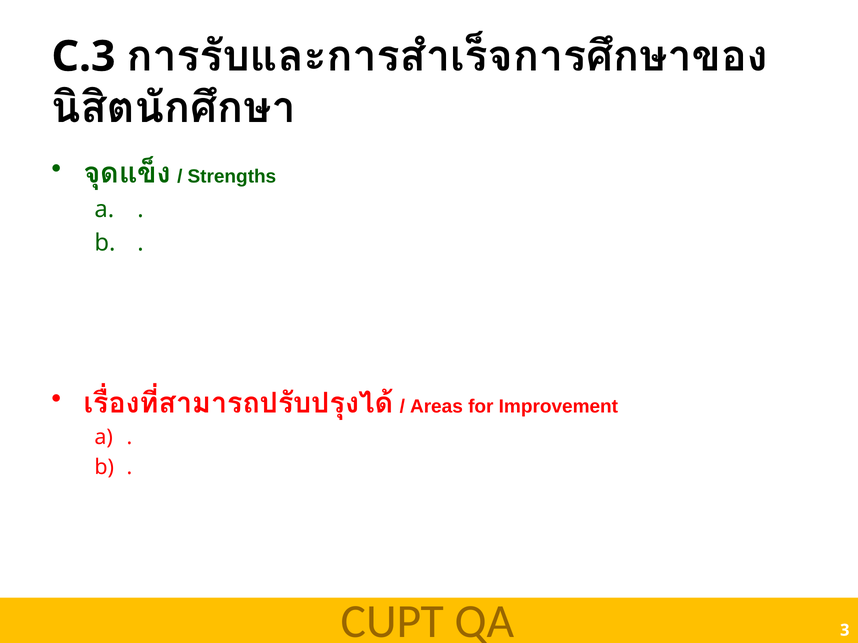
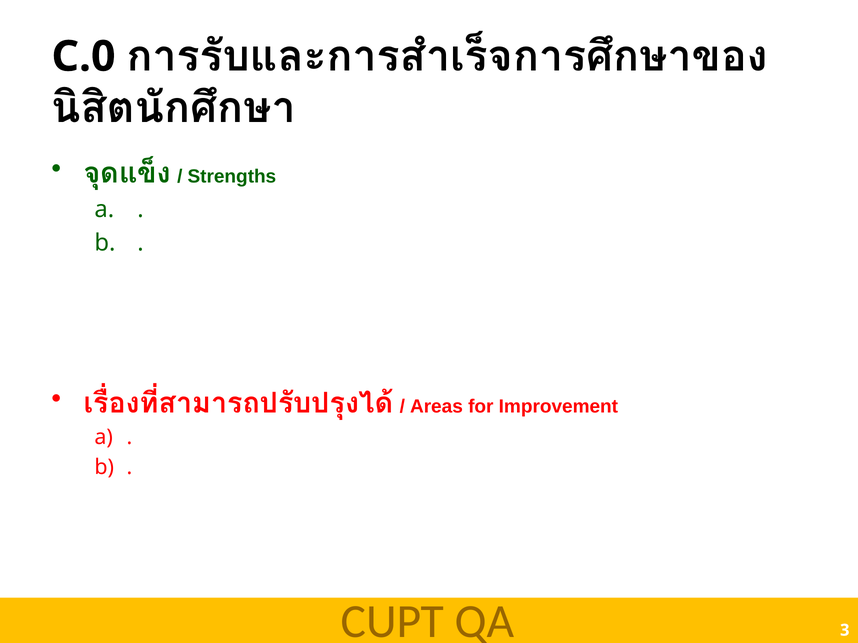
C.3: C.3 -> C.0 (84, 57)
